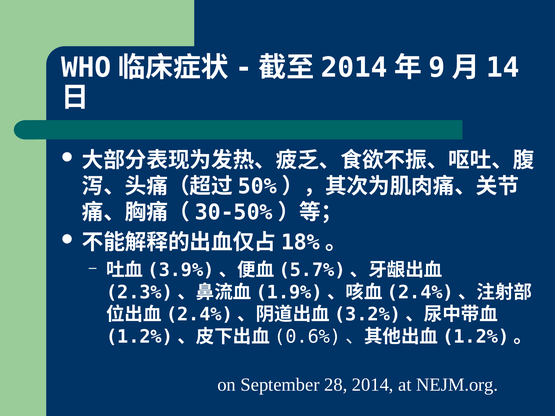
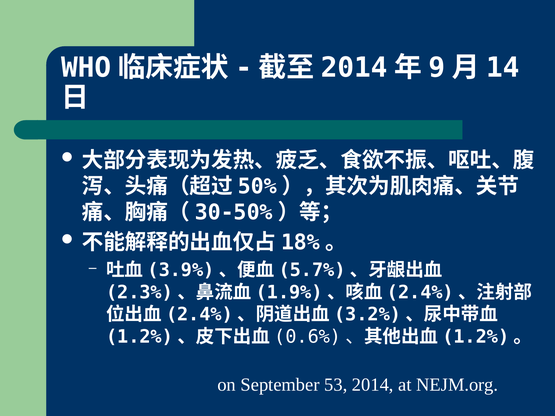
28: 28 -> 53 (336, 385)
